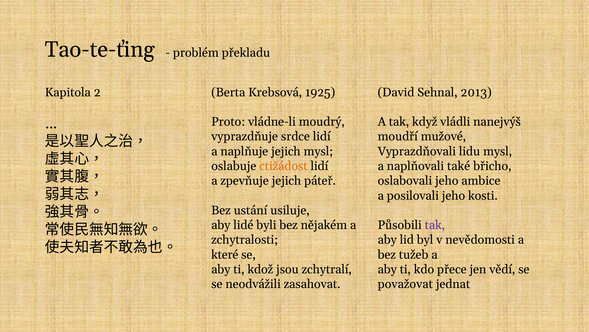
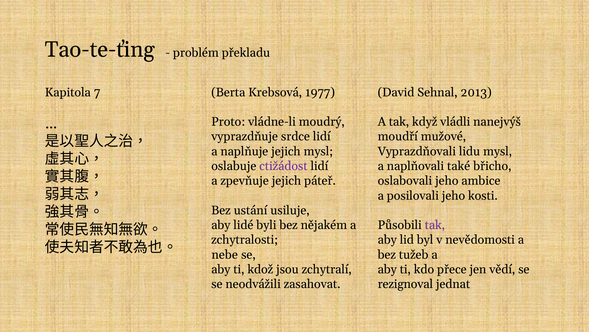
2: 2 -> 7 (97, 92)
1925: 1925 -> 1977 (320, 92)
ctižádost colour: orange -> purple (283, 166)
které: které -> nebe (225, 254)
považovat: považovat -> rezignoval (405, 284)
